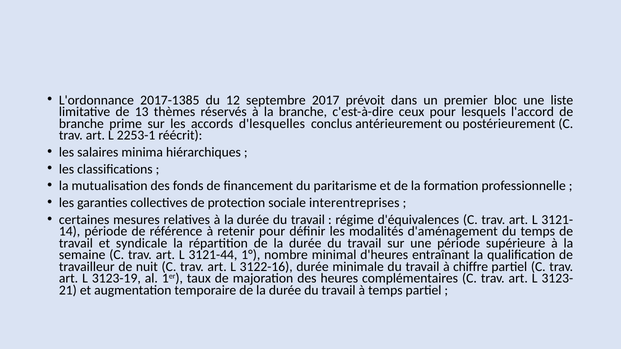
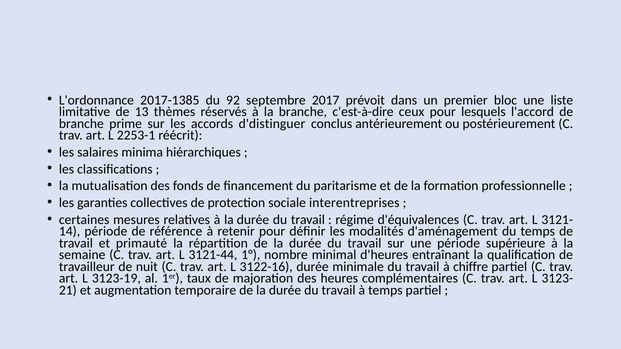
12: 12 -> 92 (233, 100)
d'lesquelles: d'lesquelles -> d'distinguer (272, 124)
syndicale: syndicale -> primauté (142, 243)
